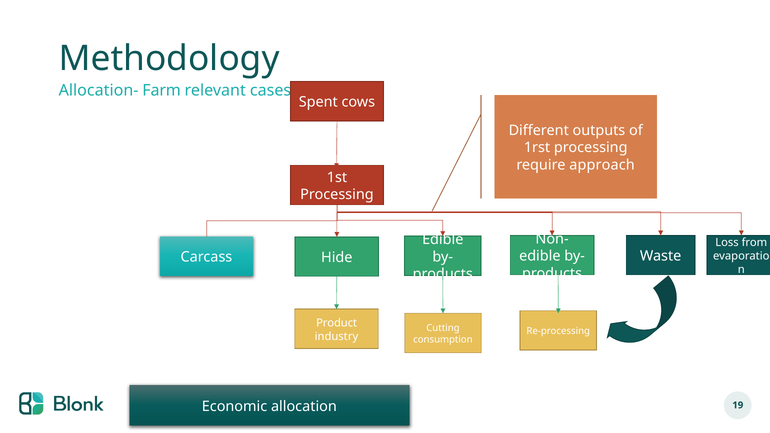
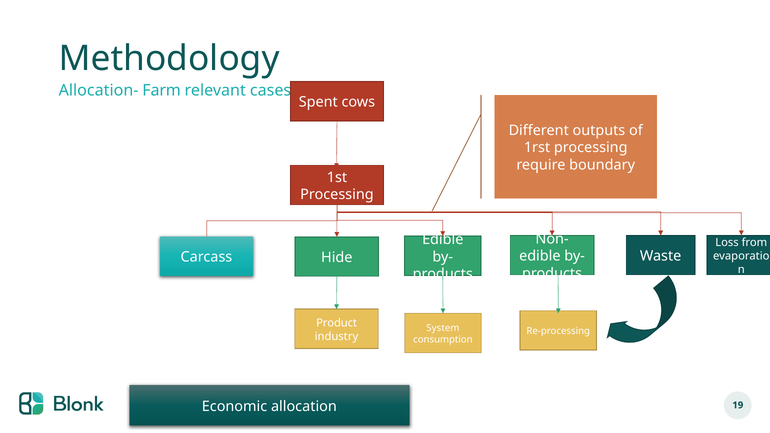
approach: approach -> boundary (602, 165)
Cutting: Cutting -> System (443, 328)
